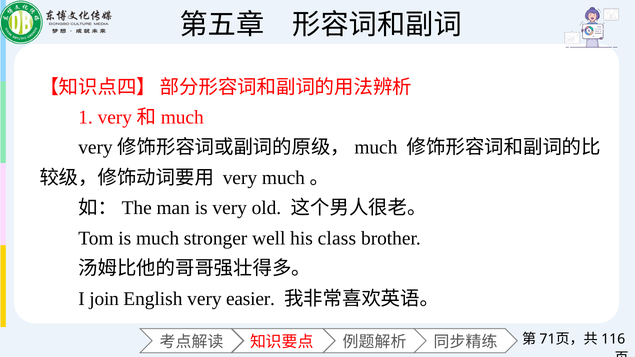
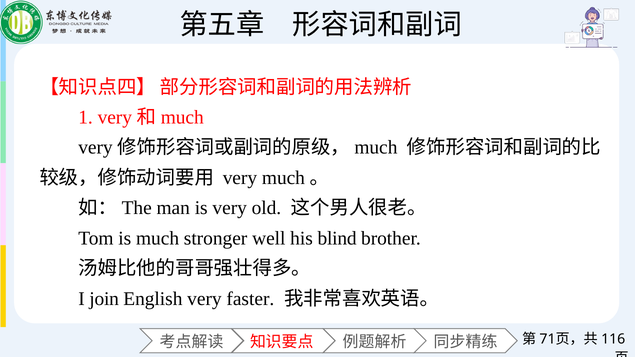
class: class -> blind (337, 238)
easier: easier -> faster (250, 299)
